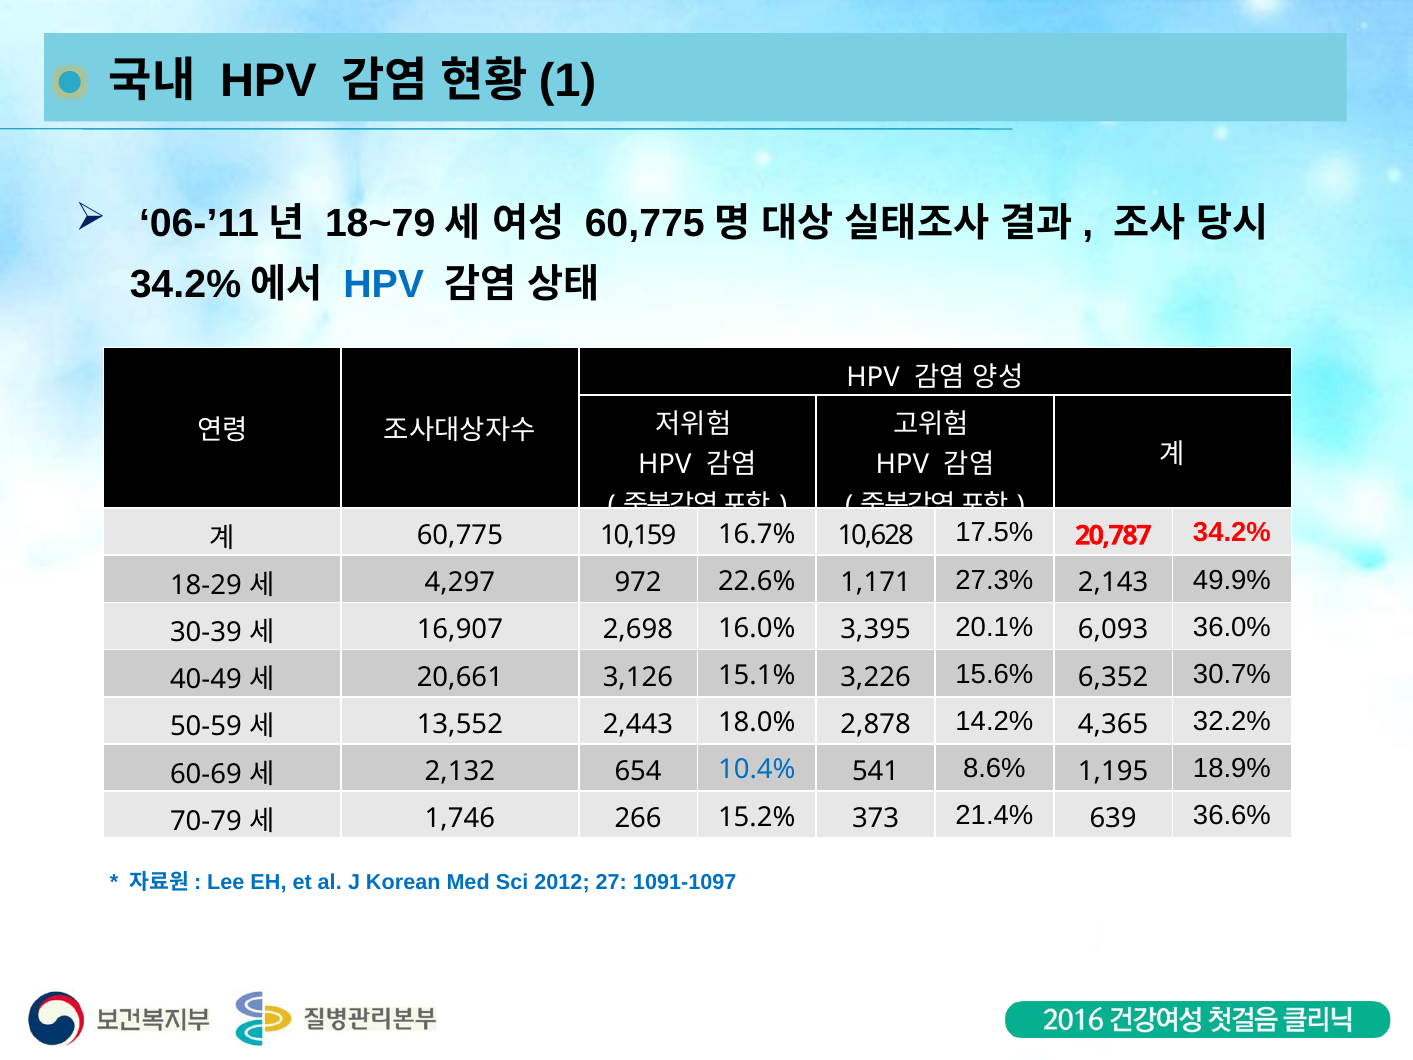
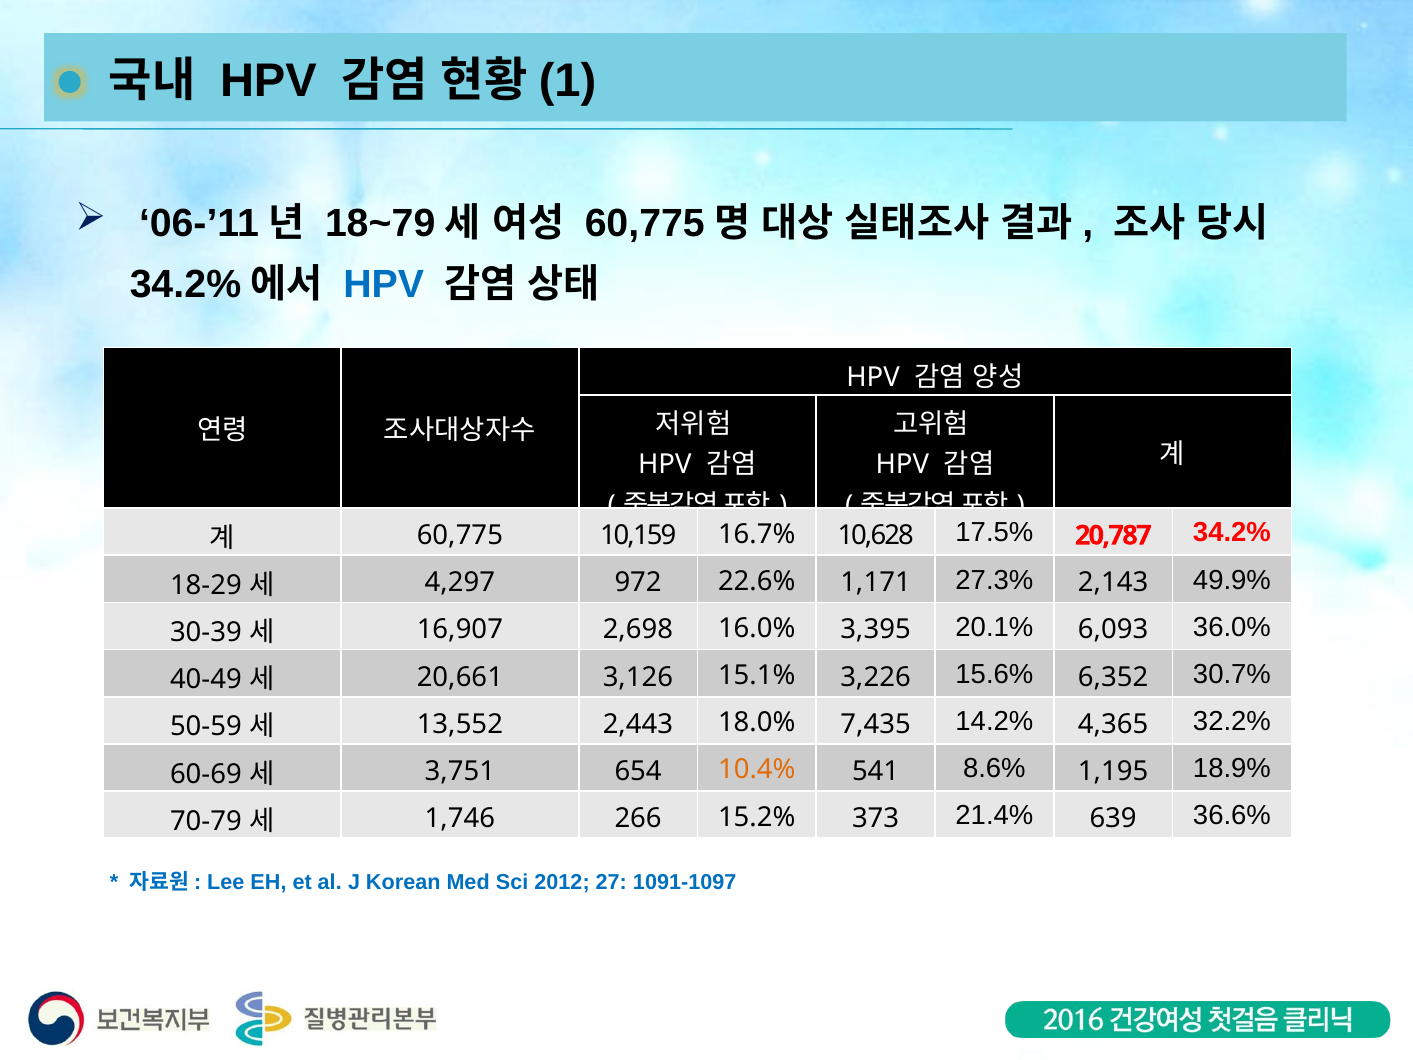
2,878: 2,878 -> 7,435 (876, 724)
2,132: 2,132 -> 3,751 (460, 771)
10.4% colour: blue -> orange (757, 770)
